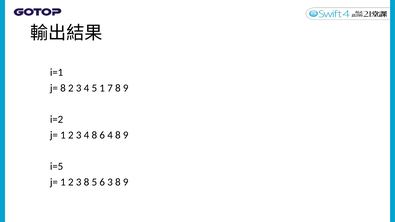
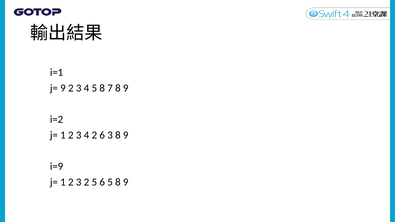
j= 8: 8 -> 9 (63, 88)
4 5 1: 1 -> 8 (102, 88)
3 4 8: 8 -> 2 (94, 135)
6 4: 4 -> 3 (110, 135)
i=5: i=5 -> i=9 (57, 166)
2 3 8: 8 -> 2 (87, 182)
6 3: 3 -> 5 (110, 182)
